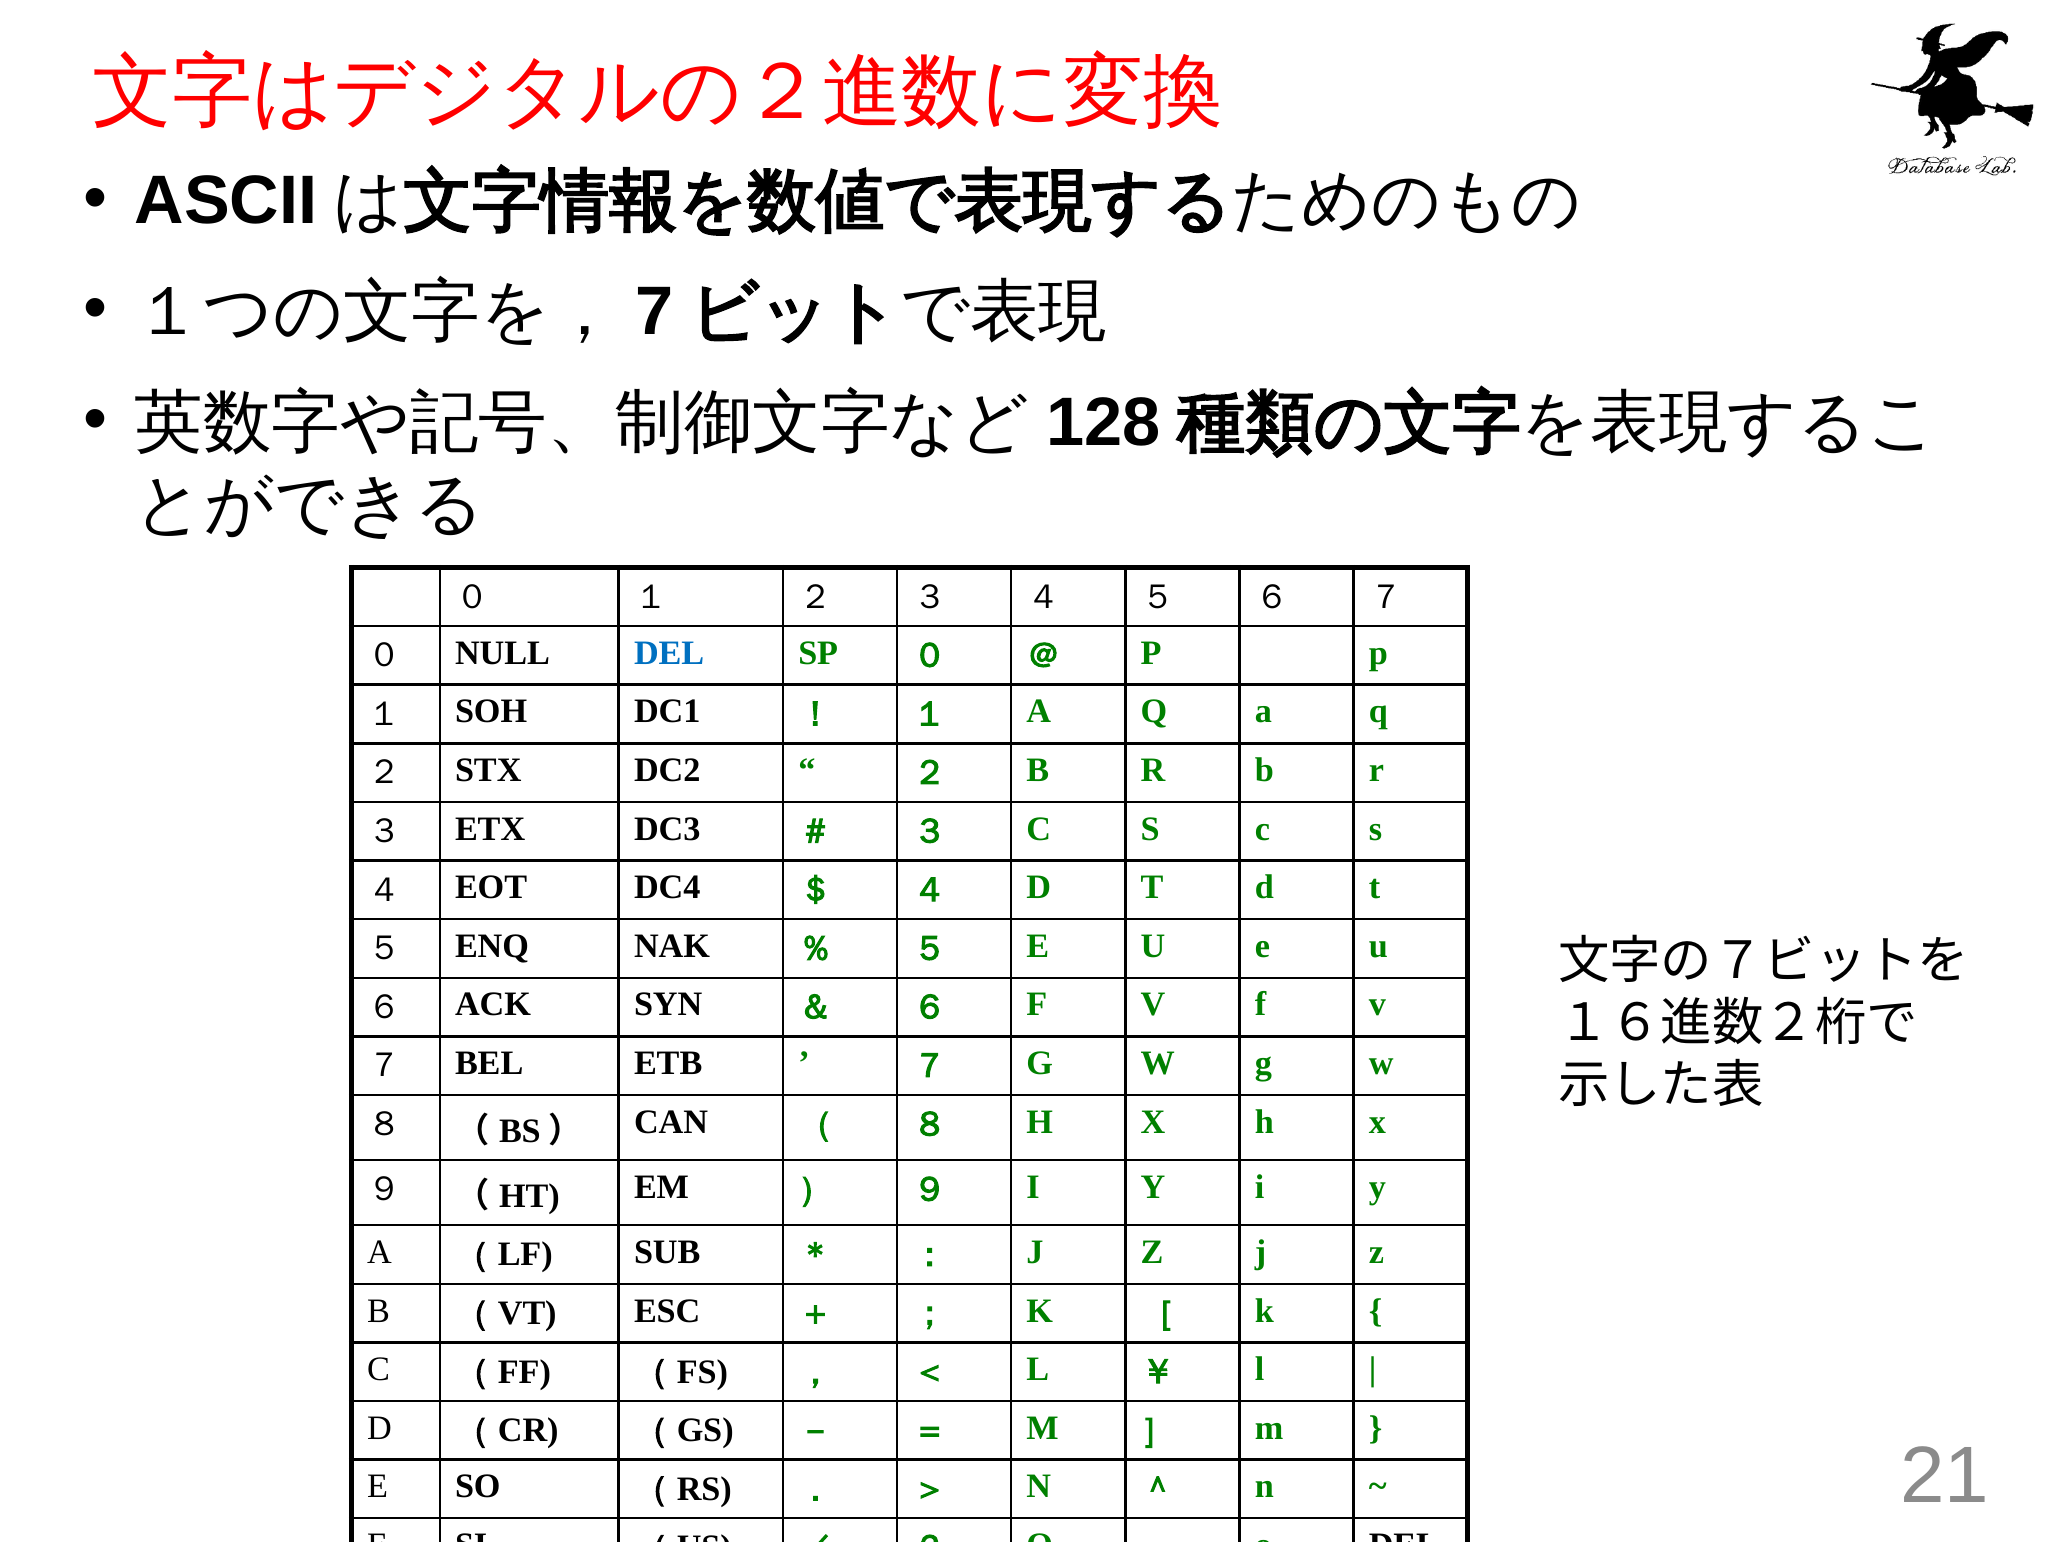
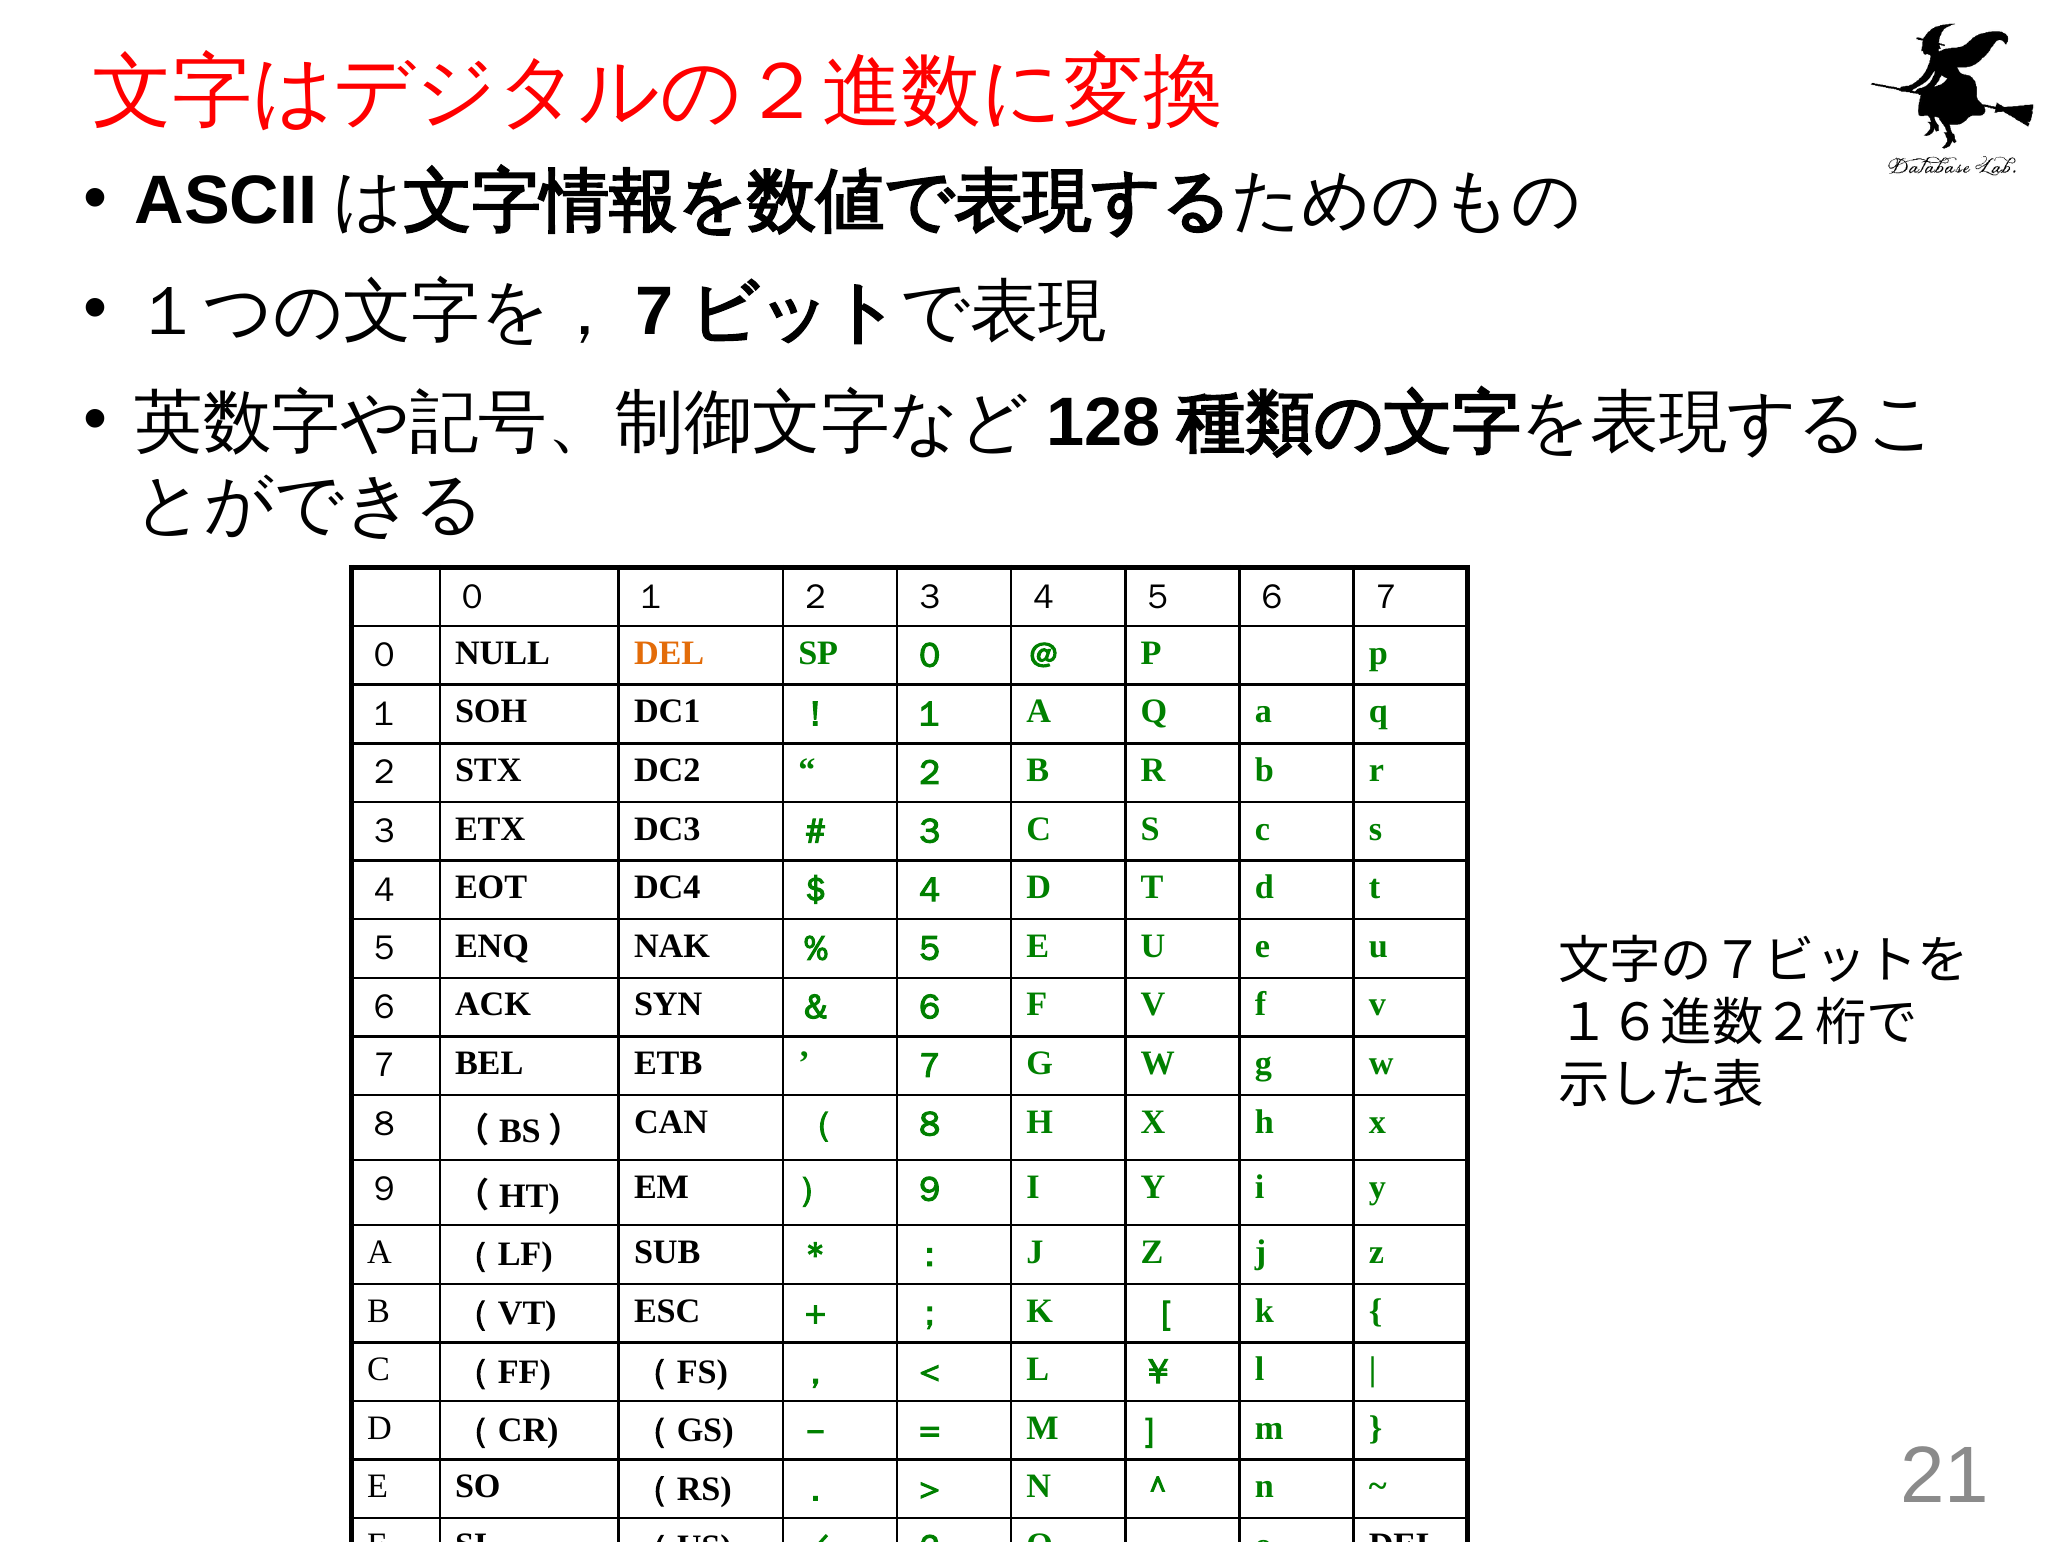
DEL colour: blue -> orange (669, 653)
